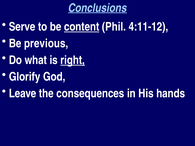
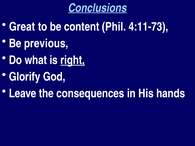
Serve: Serve -> Great (22, 27)
content underline: present -> none (82, 27)
4:11-12: 4:11-12 -> 4:11-73 (148, 27)
